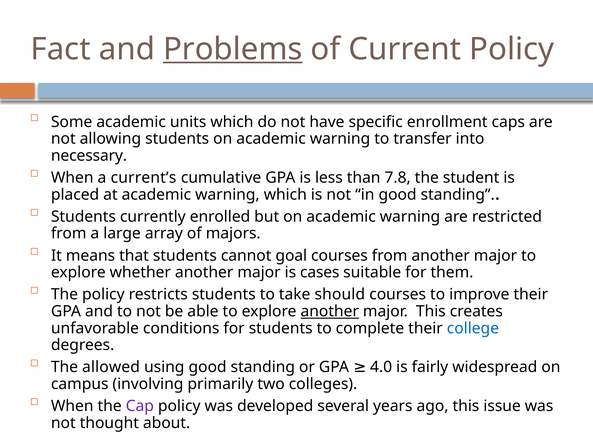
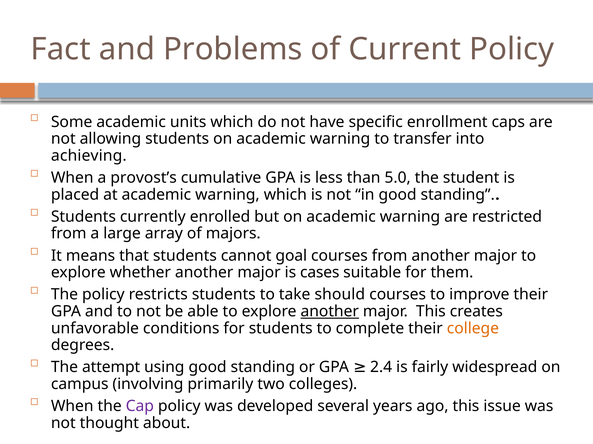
Problems underline: present -> none (233, 49)
necessary: necessary -> achieving (89, 156)
current’s: current’s -> provost’s (144, 178)
7.8: 7.8 -> 5.0 (398, 178)
college colour: blue -> orange (473, 329)
allowed: allowed -> attempt (111, 368)
4.0: 4.0 -> 2.4 (381, 368)
